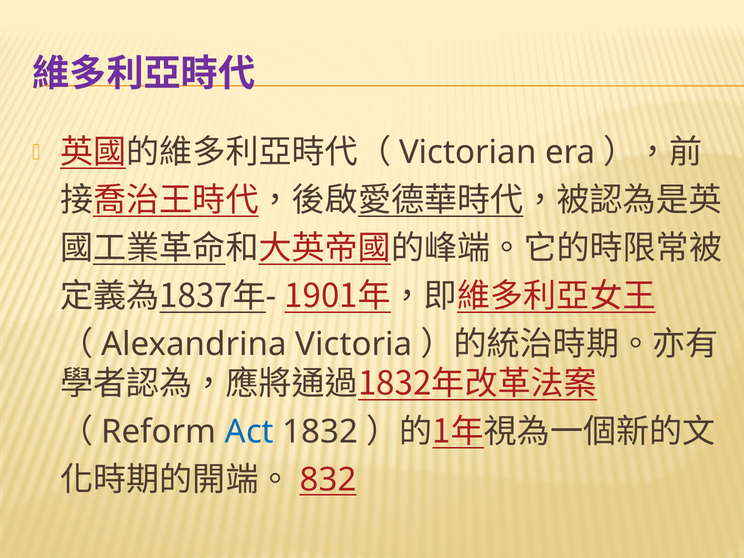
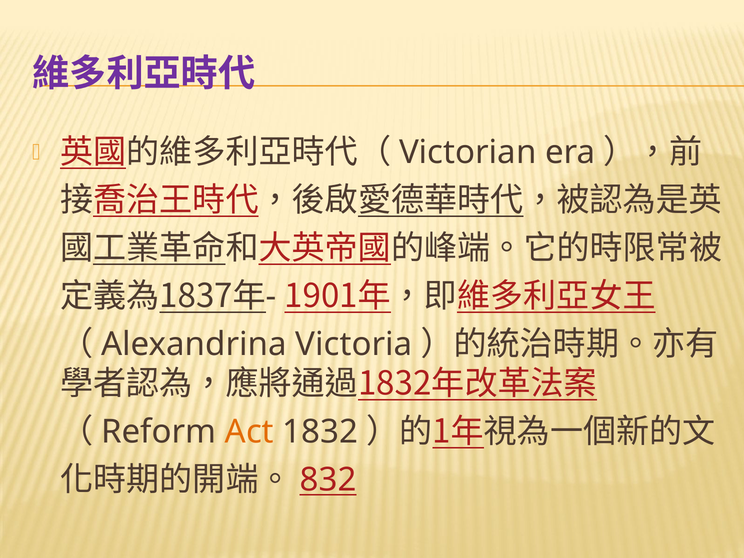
Act colour: blue -> orange (249, 432)
